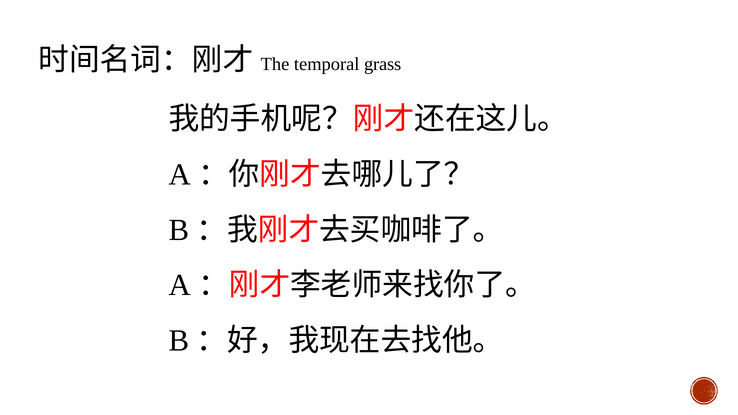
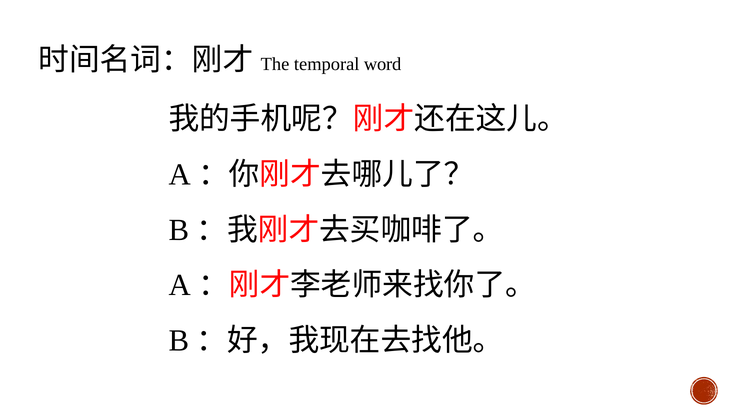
grass: grass -> word (383, 64)
